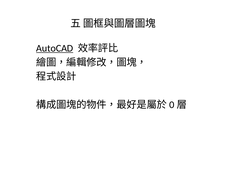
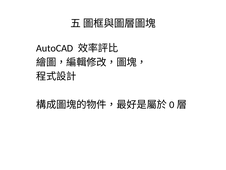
AutoCAD underline: present -> none (55, 48)
